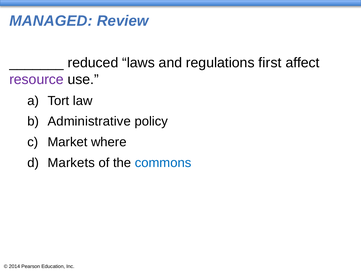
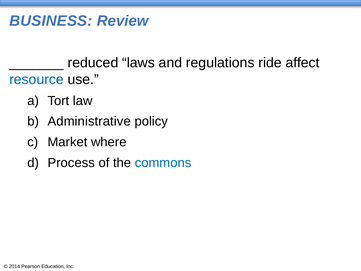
MANAGED: MANAGED -> BUSINESS (51, 21)
first: first -> ride (270, 63)
resource colour: purple -> blue (37, 79)
Markets: Markets -> Process (71, 163)
